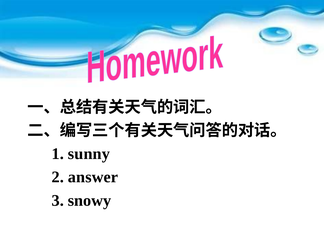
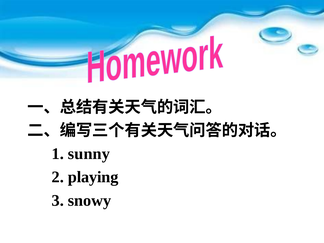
answer: answer -> playing (93, 177)
